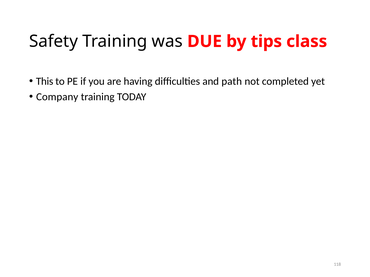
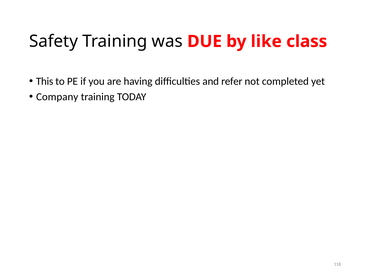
tips: tips -> like (266, 41)
path: path -> refer (232, 81)
